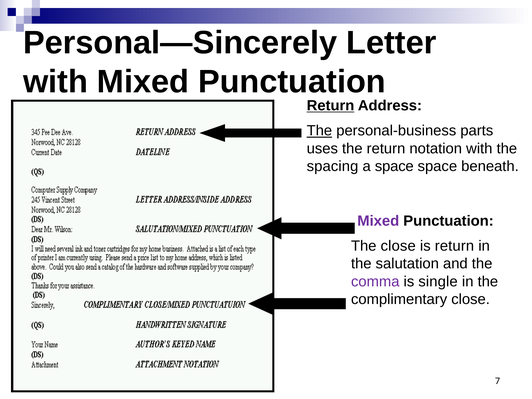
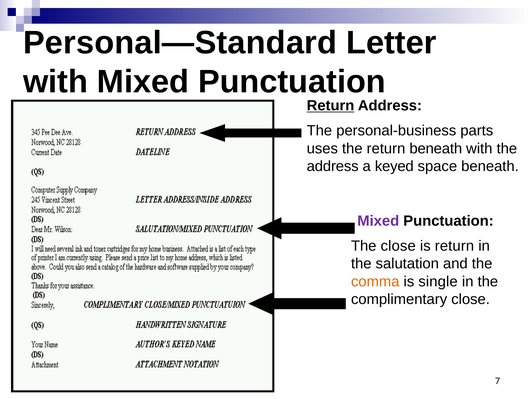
Personal—Sincerely: Personal—Sincerely -> Personal—Standard (180, 43)
The underline: present -> none (319, 131)
return notation: notation -> beneath (436, 148)
spacing: spacing -> address (333, 166)
a space: space -> keyed (394, 166)
comma colour: purple -> orange (375, 281)
